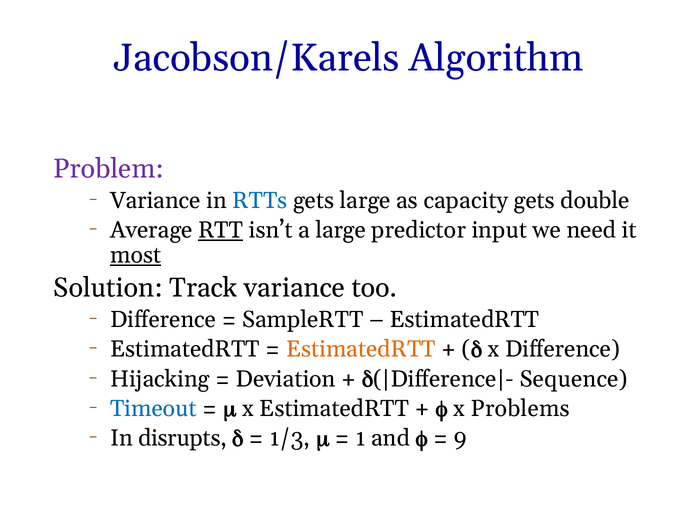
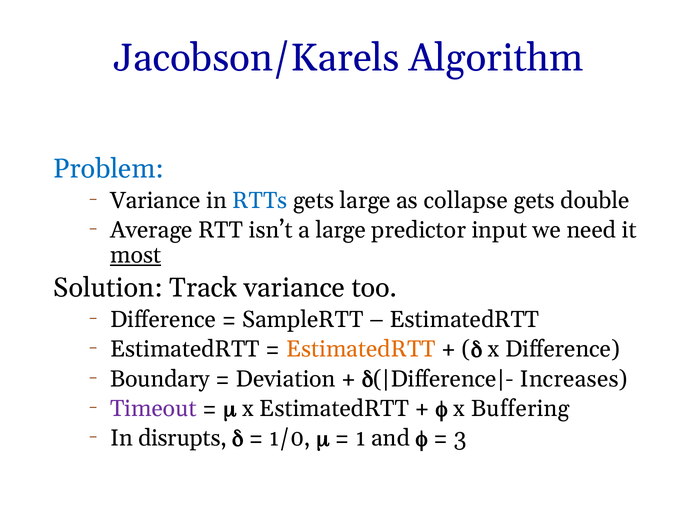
Problem colour: purple -> blue (109, 169)
capacity: capacity -> collapse (466, 201)
RTT underline: present -> none (221, 231)
Hijacking: Hijacking -> Boundary (160, 379)
Sequence: Sequence -> Increases (574, 379)
Timeout colour: blue -> purple (153, 409)
Problems: Problems -> Buffering (520, 409)
1/3: 1/3 -> 1/0 (290, 439)
9: 9 -> 3 (460, 439)
